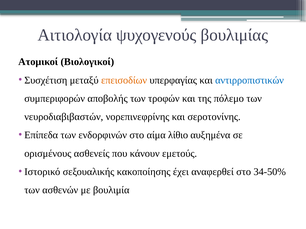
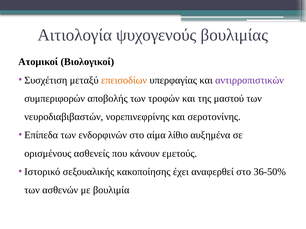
αντιρροπιστικών colour: blue -> purple (250, 80)
πόλεμο: πόλεμο -> μαστού (229, 99)
34-50%: 34-50% -> 36-50% (270, 172)
